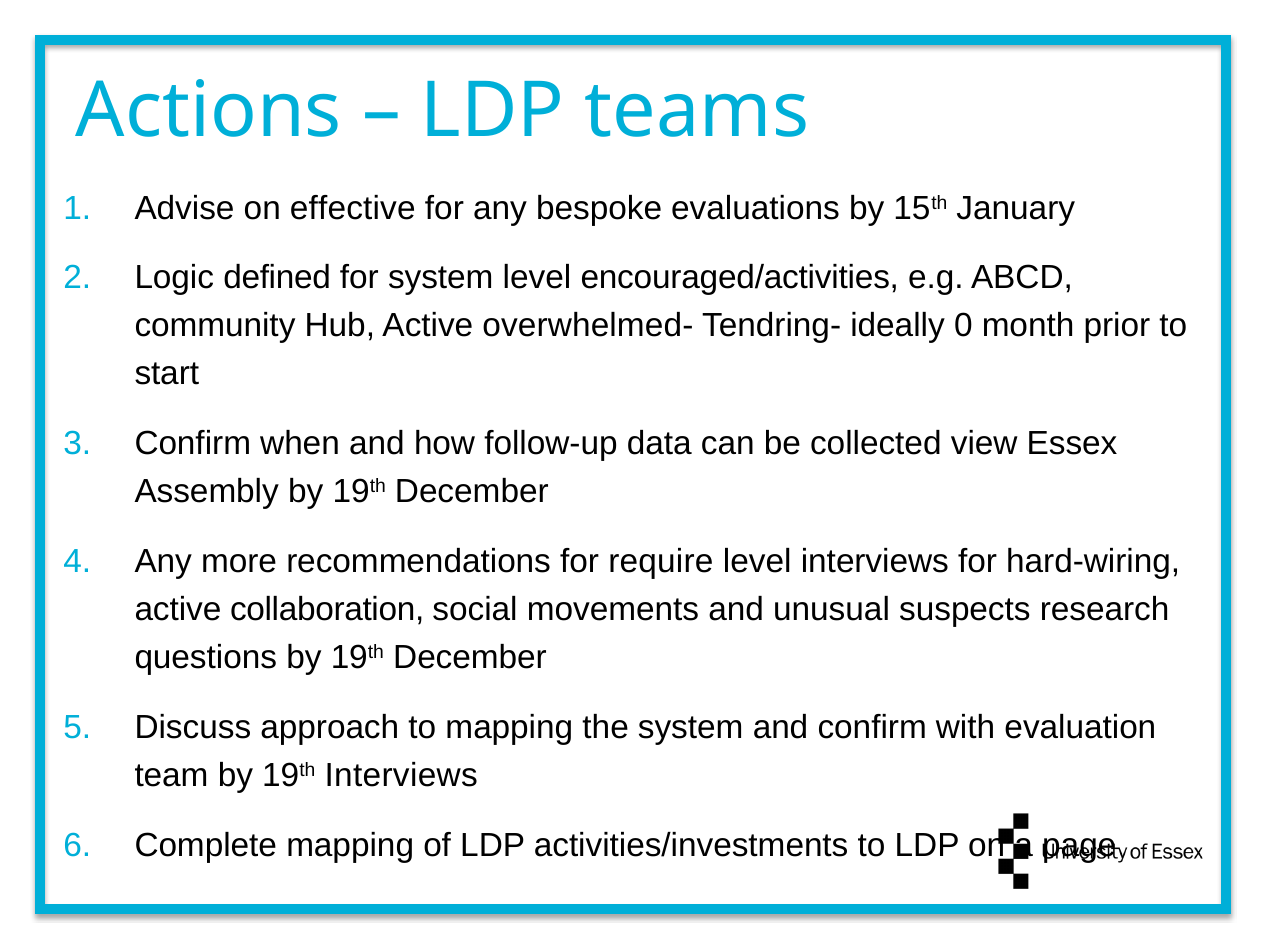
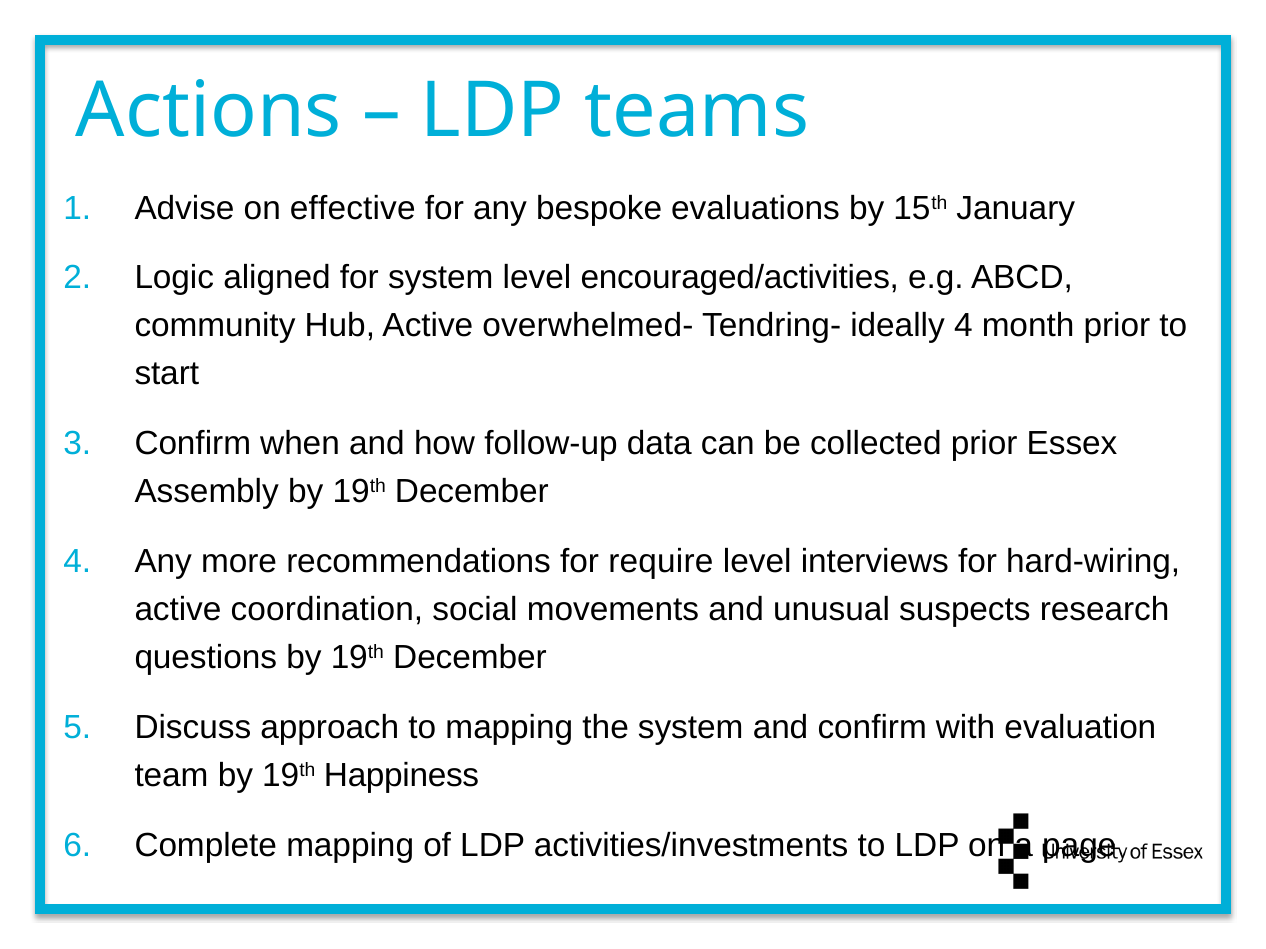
defined: defined -> aligned (277, 278)
ideally 0: 0 -> 4 (963, 326)
collected view: view -> prior (984, 444)
collaboration: collaboration -> coordination (327, 610)
19th Interviews: Interviews -> Happiness (402, 776)
